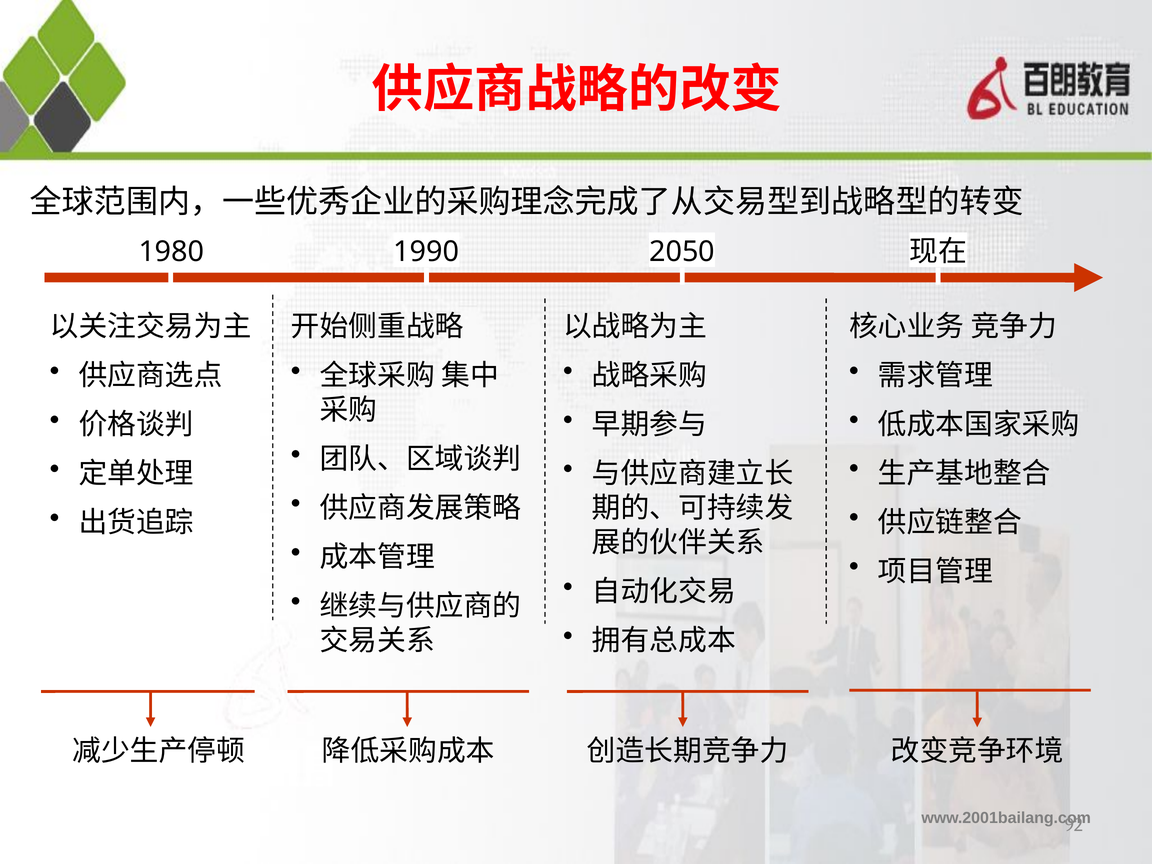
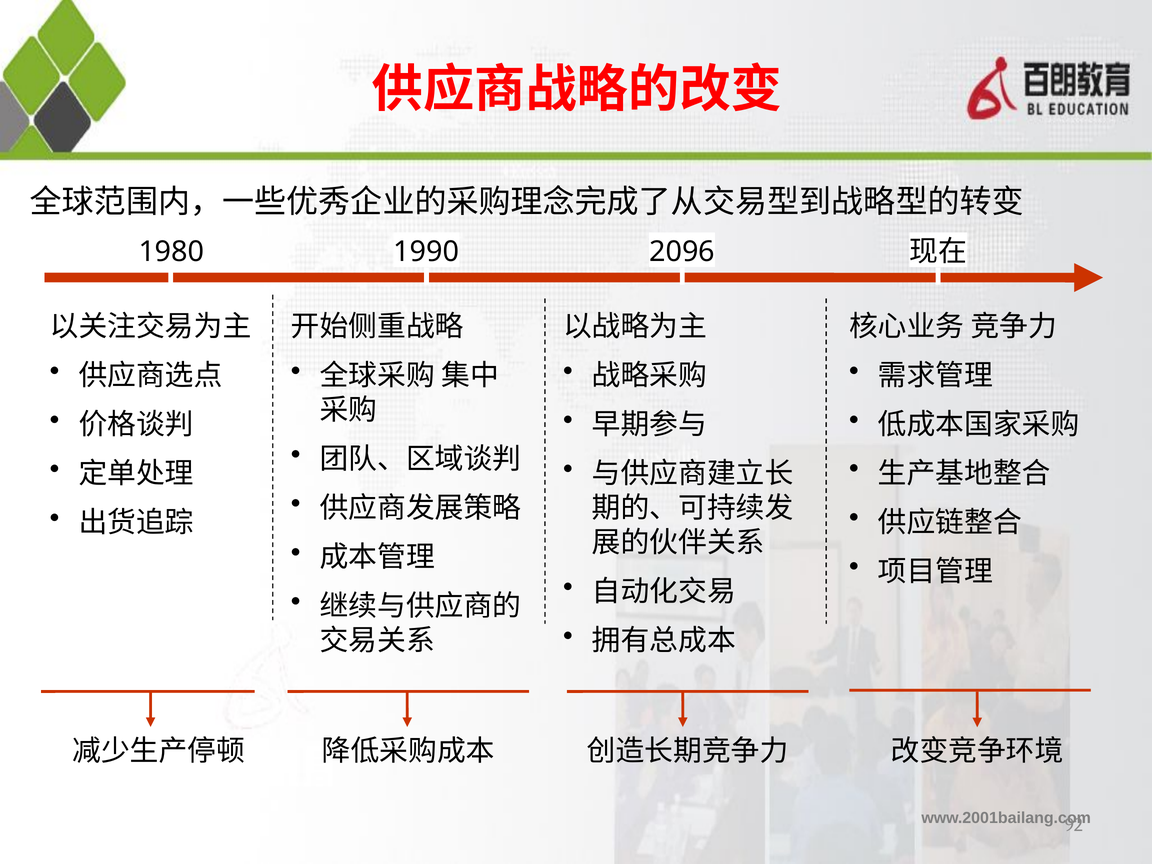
2050: 2050 -> 2096 (682, 252)
